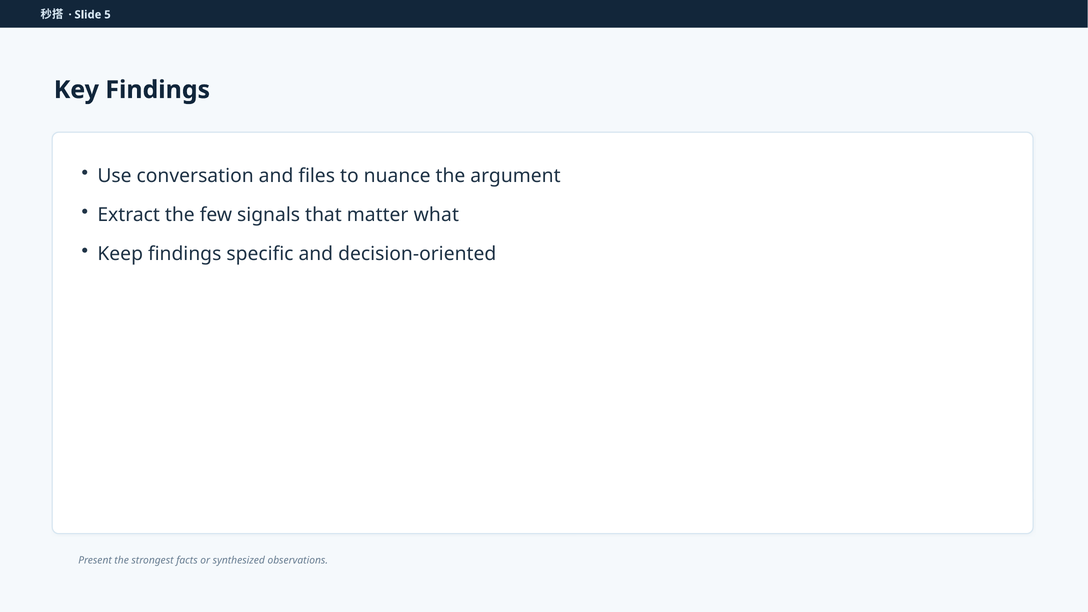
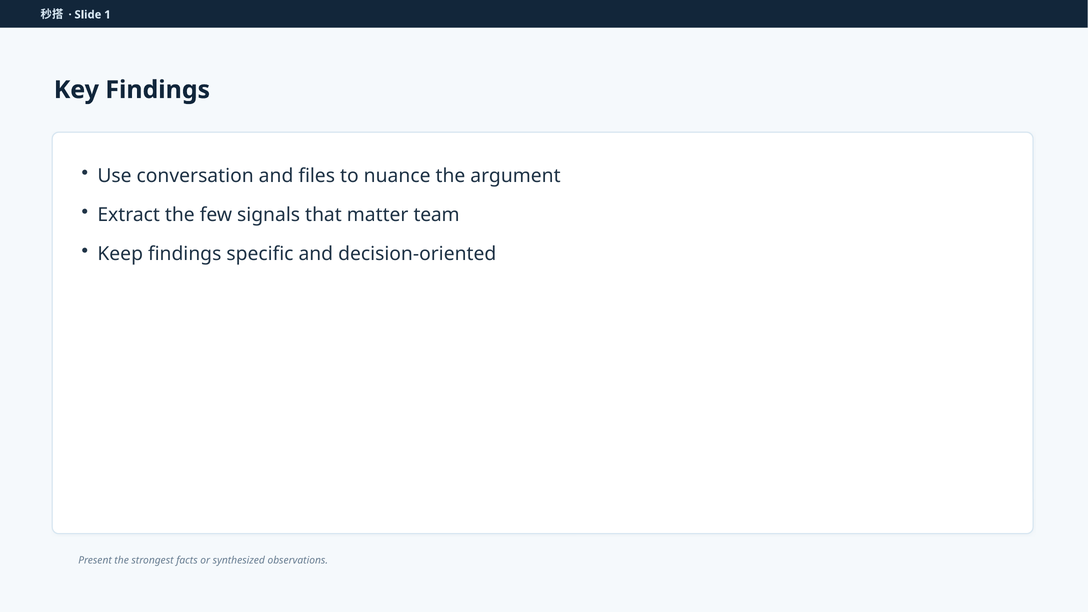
5: 5 -> 1 (107, 15)
what: what -> team (437, 215)
